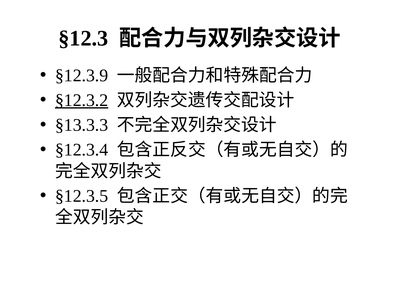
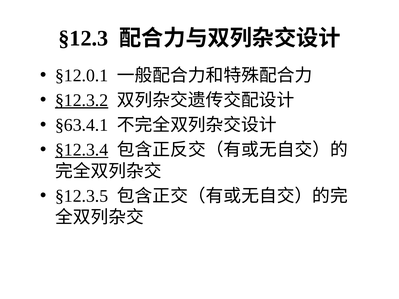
§12.3.9: §12.3.9 -> §12.0.1 (82, 76)
§13.3.3: §13.3.3 -> §63.4.1 (82, 125)
§12.3.4 underline: none -> present (82, 150)
